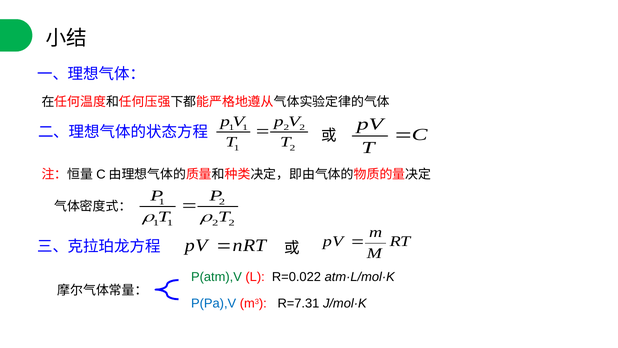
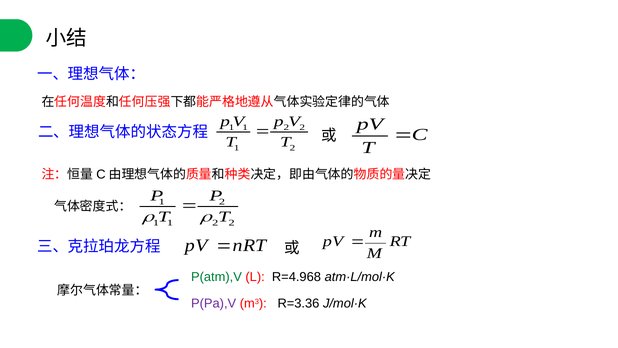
R=0.022: R=0.022 -> R=4.968 (296, 277)
P(Pa),V colour: blue -> purple (214, 303)
R=7.31: R=7.31 -> R=3.36 (298, 303)
